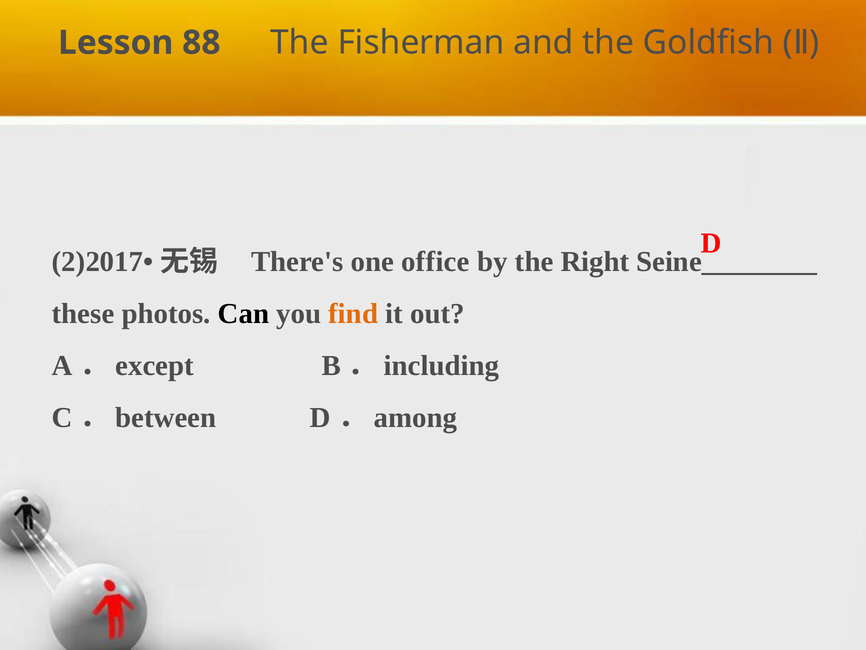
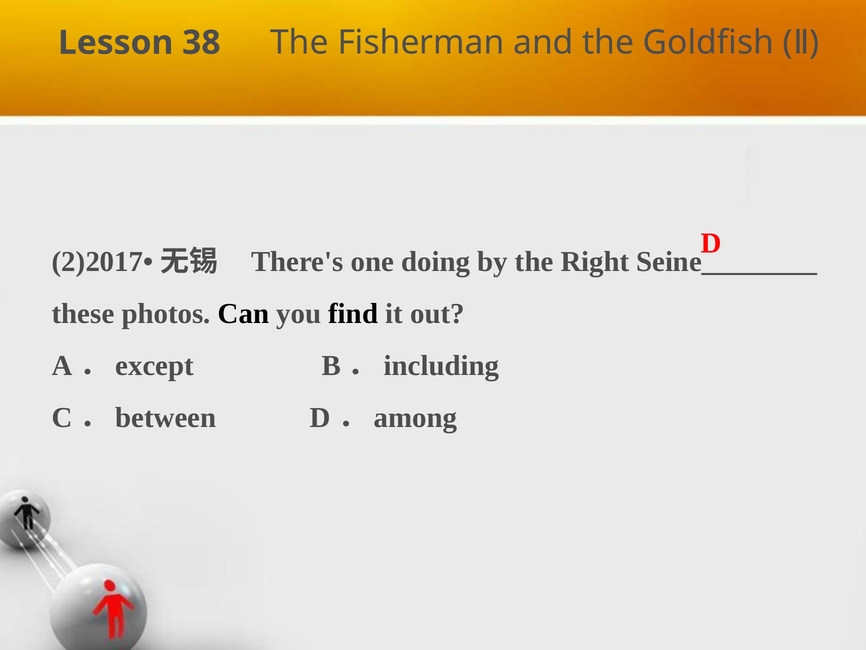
88: 88 -> 38 (201, 43)
office: office -> doing (436, 261)
find colour: orange -> black (353, 313)
